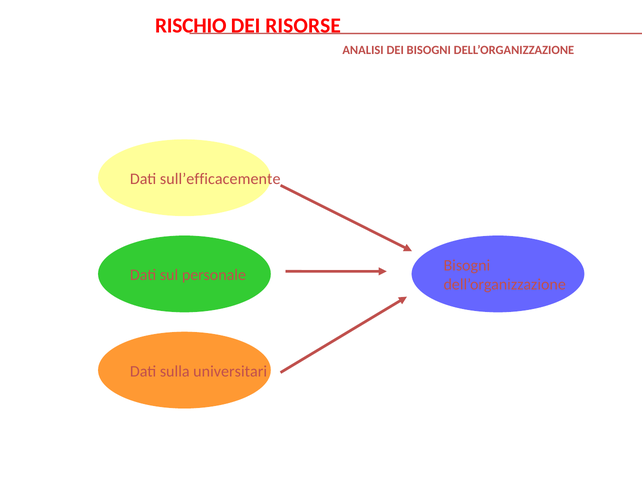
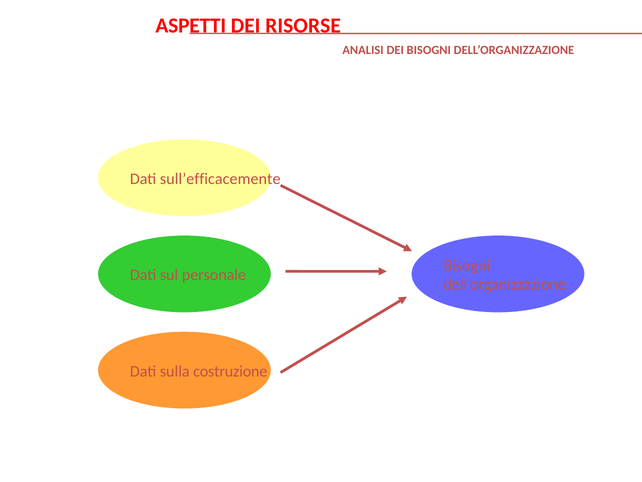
RISCHIO: RISCHIO -> ASPETTI (191, 26)
universitari: universitari -> costruzione (230, 371)
